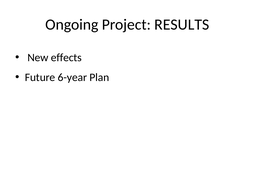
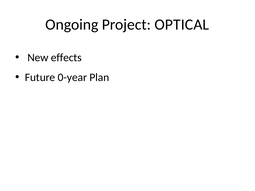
RESULTS: RESULTS -> OPTICAL (182, 25)
6-year: 6-year -> 0-year (72, 78)
